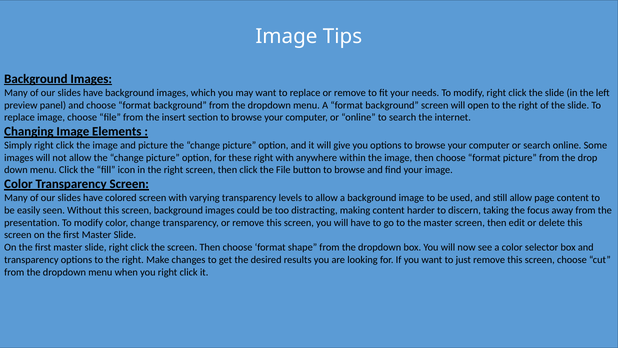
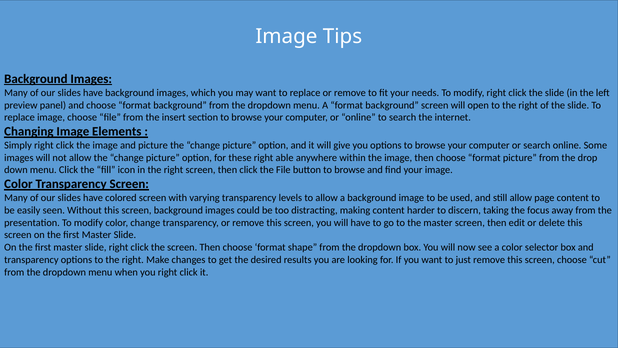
right with: with -> able (285, 158)
